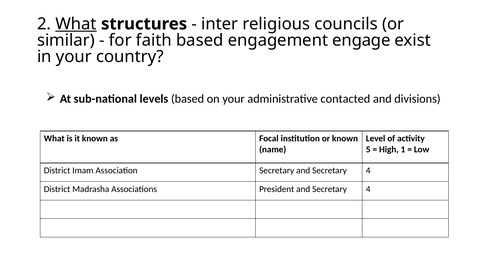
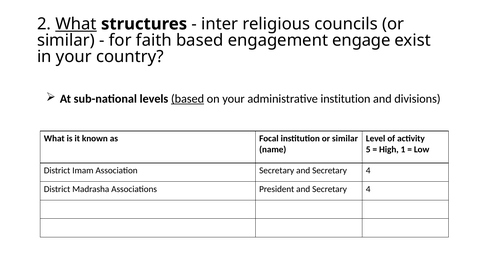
based underline: none -> present (188, 99)
administrative contacted: contacted -> institution (345, 99)
institution or known: known -> similar (345, 139)
